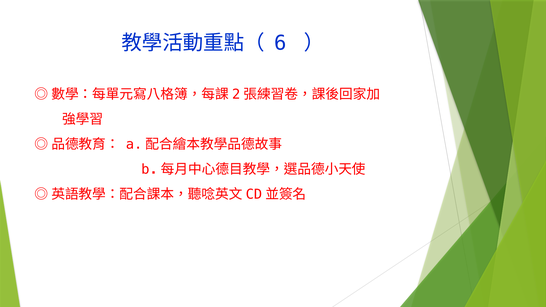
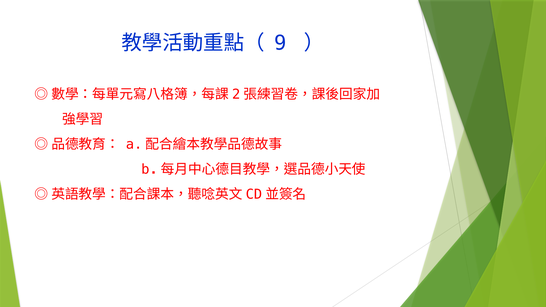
6: 6 -> 9 (280, 43)
